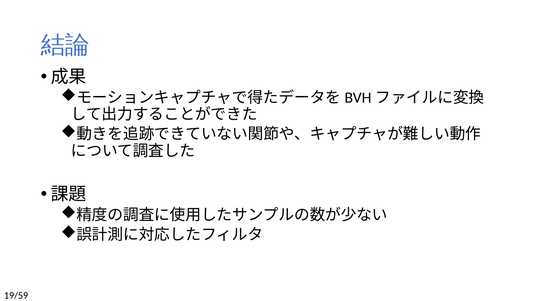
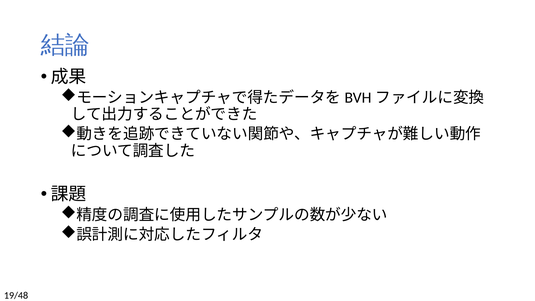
19/59: 19/59 -> 19/48 (16, 295)
